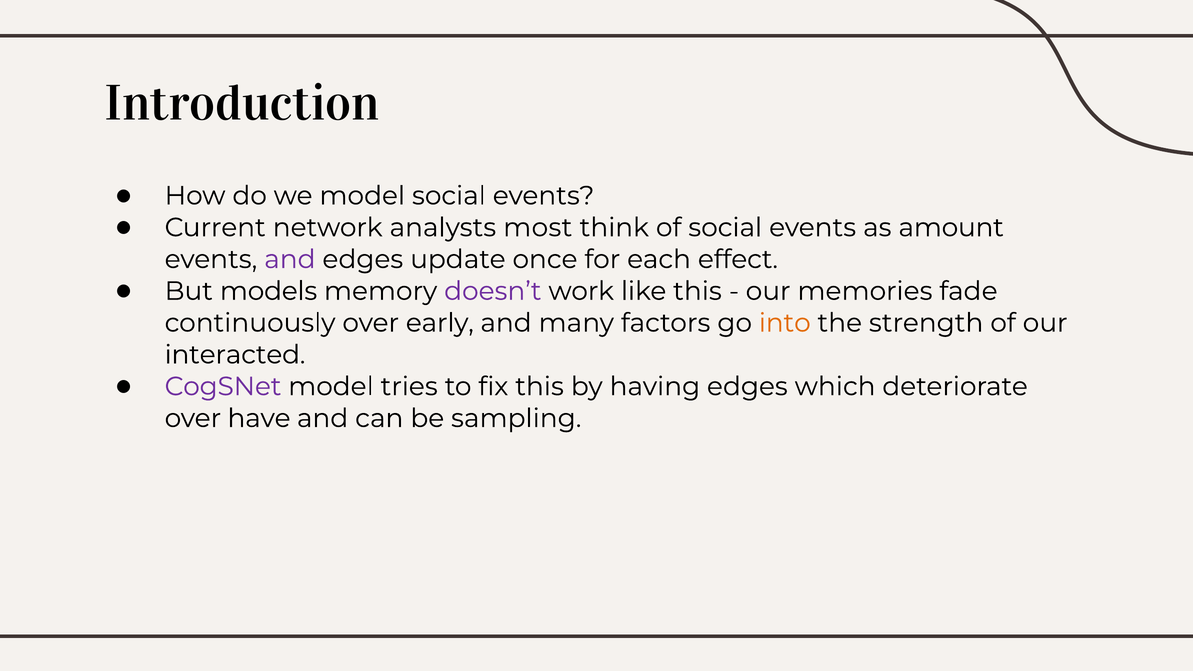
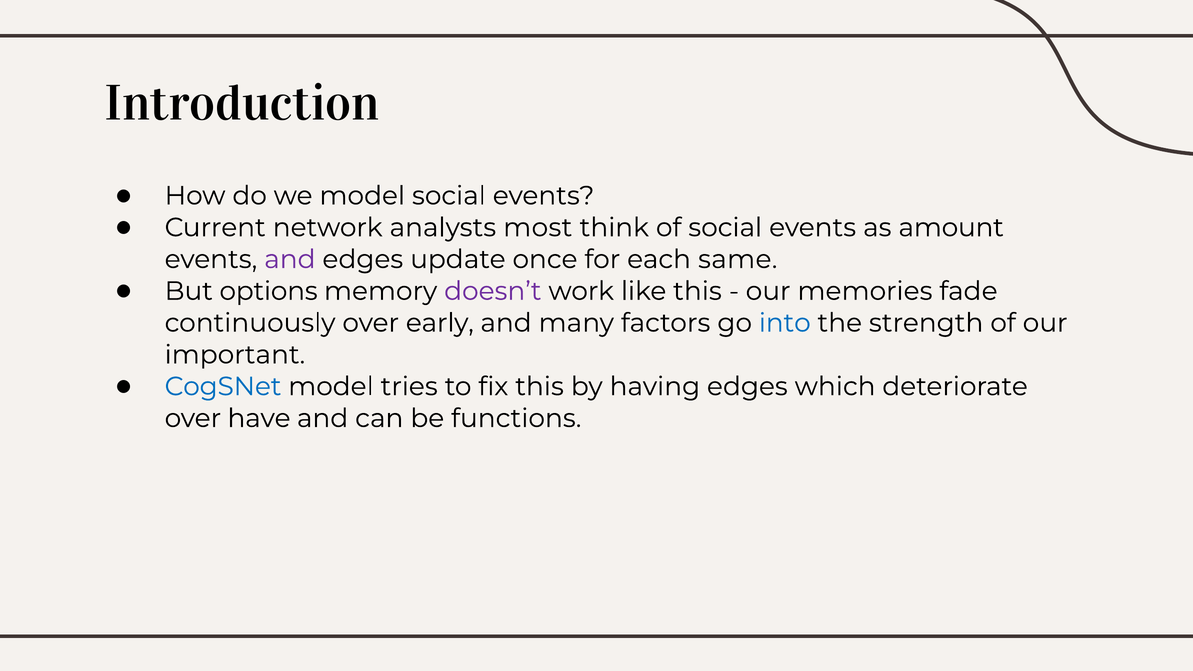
effect: effect -> same (738, 259)
models: models -> options (269, 291)
into colour: orange -> blue (785, 323)
interacted: interacted -> important (235, 355)
CogSNet colour: purple -> blue (223, 387)
sampling: sampling -> functions (516, 418)
